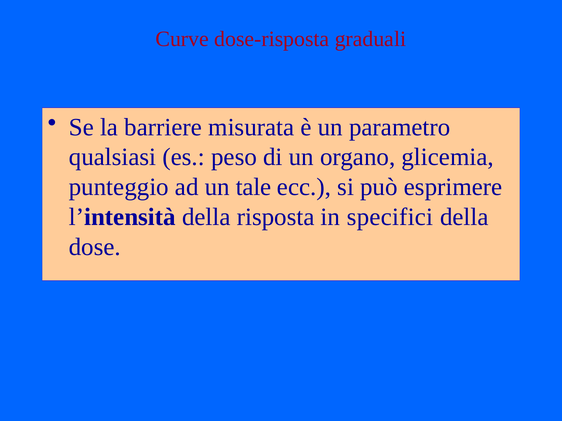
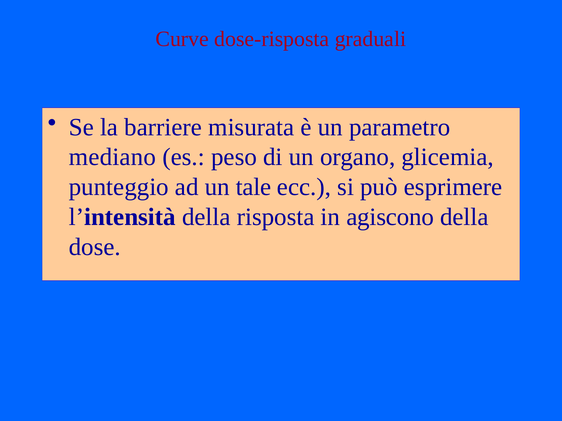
qualsiasi: qualsiasi -> mediano (112, 157)
specifici: specifici -> agiscono (390, 217)
